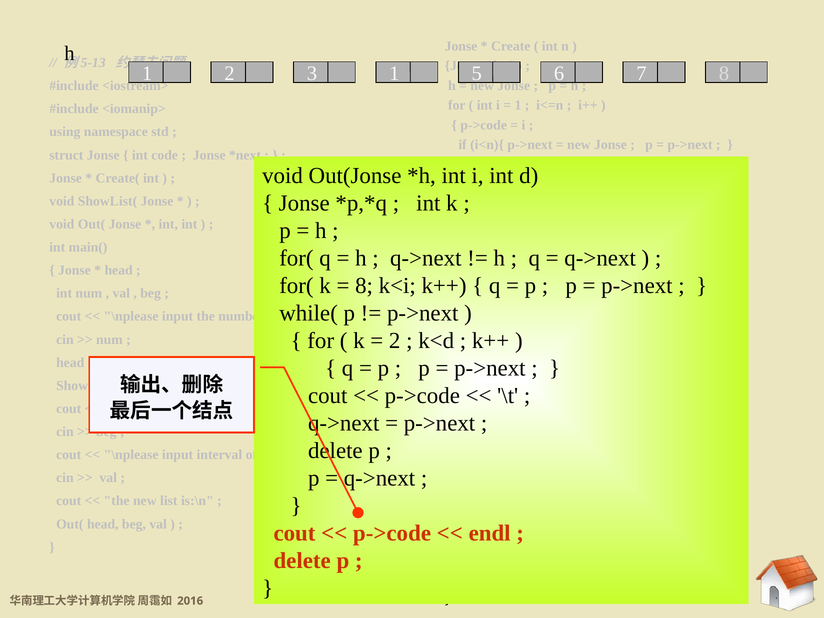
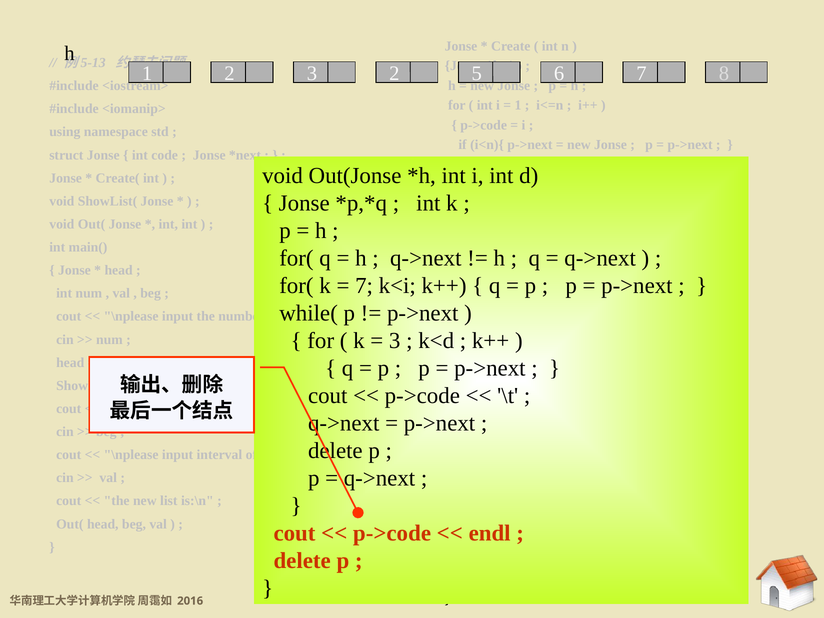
3 1: 1 -> 2 (394, 74)
8: 8 -> 7 (364, 286)
2: 2 -> 3 (395, 341)
